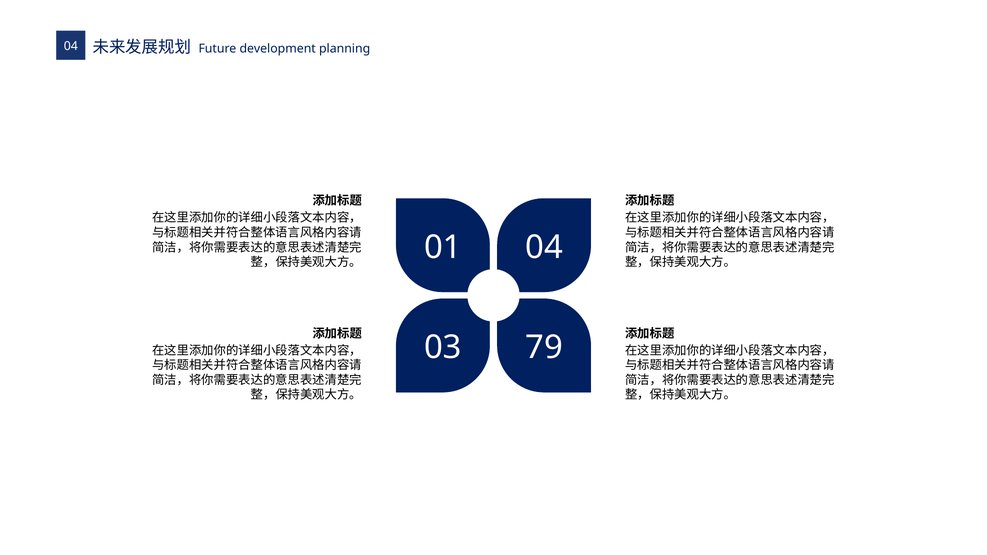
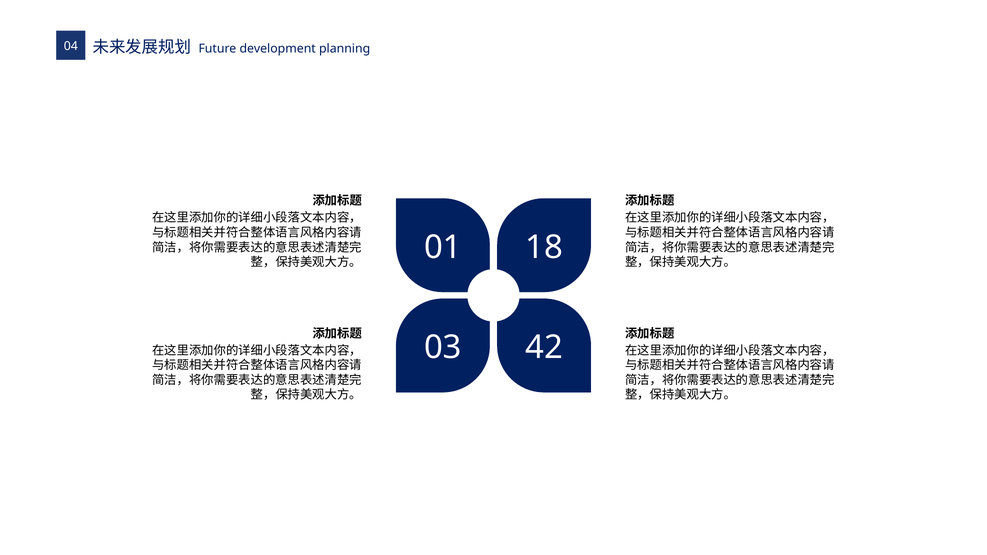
01 04: 04 -> 18 (544, 247)
79: 79 -> 42 (544, 348)
